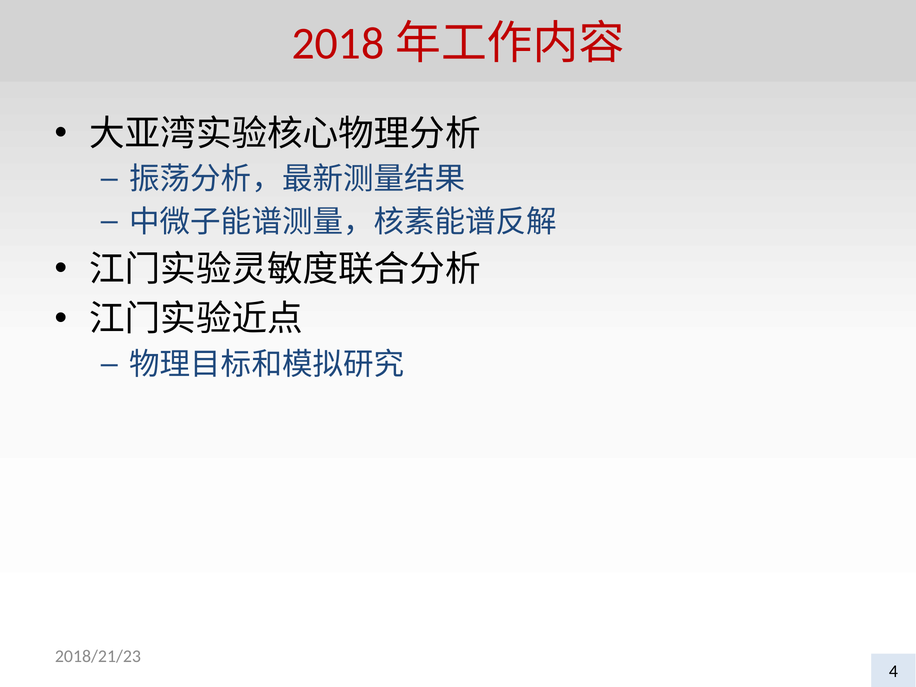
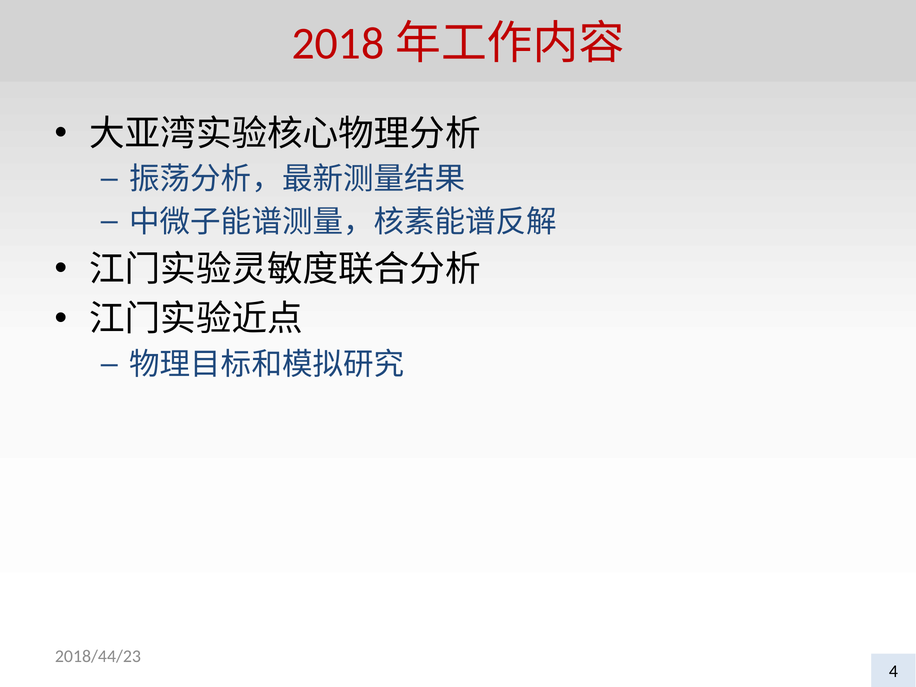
2018/21/23: 2018/21/23 -> 2018/44/23 (98, 656)
